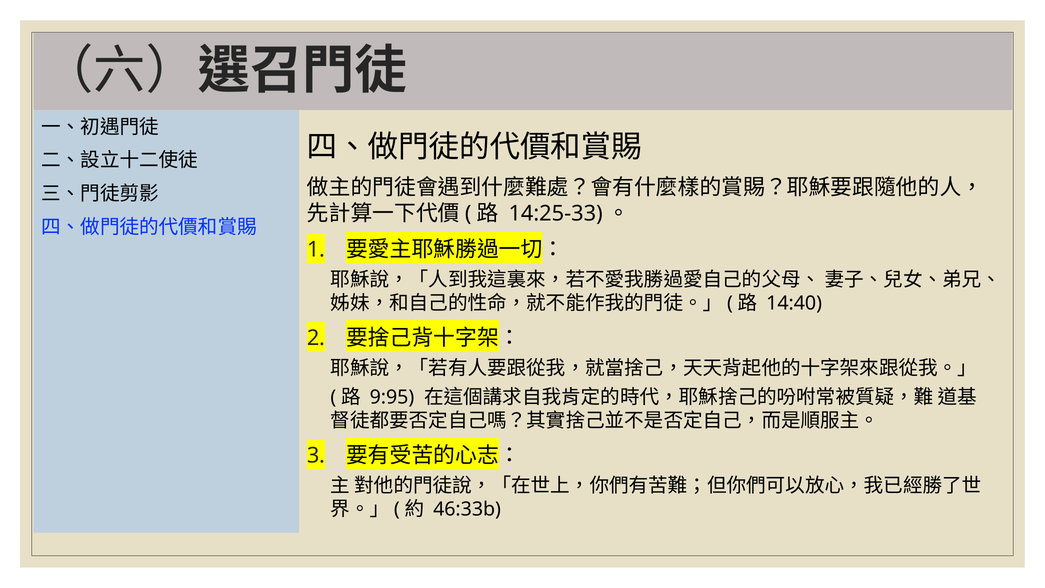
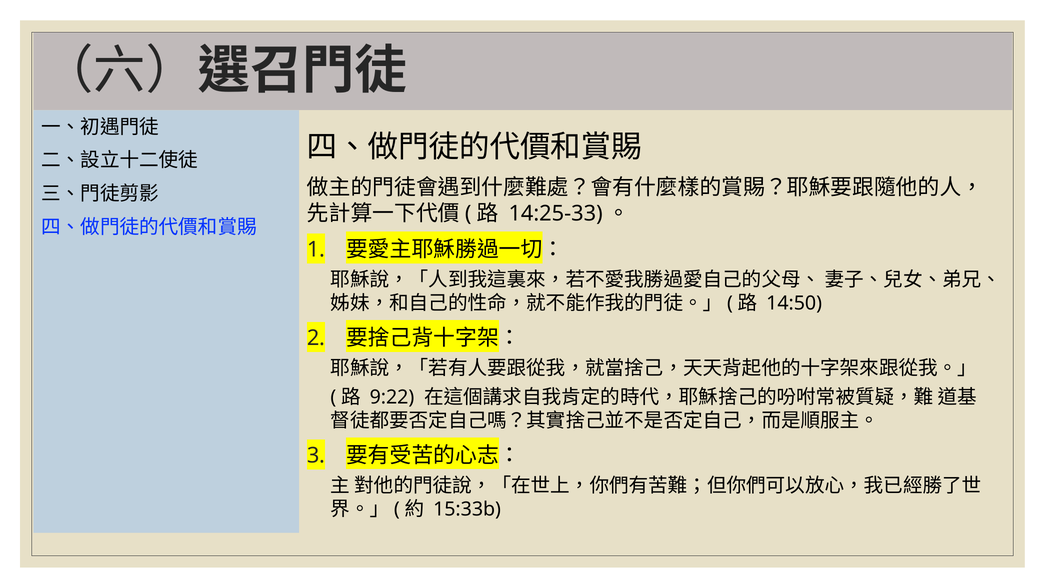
14:40: 14:40 -> 14:50 (794, 303)
9:95: 9:95 -> 9:22 (392, 397)
46:33b: 46:33b -> 15:33b (467, 509)
